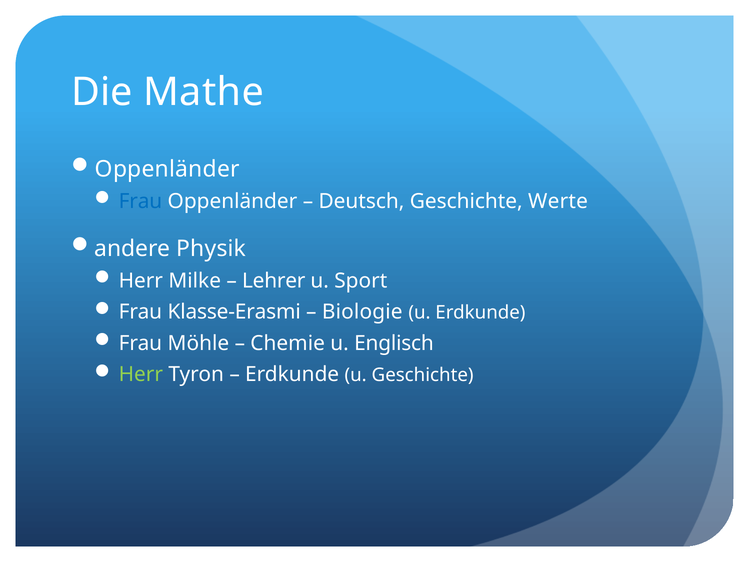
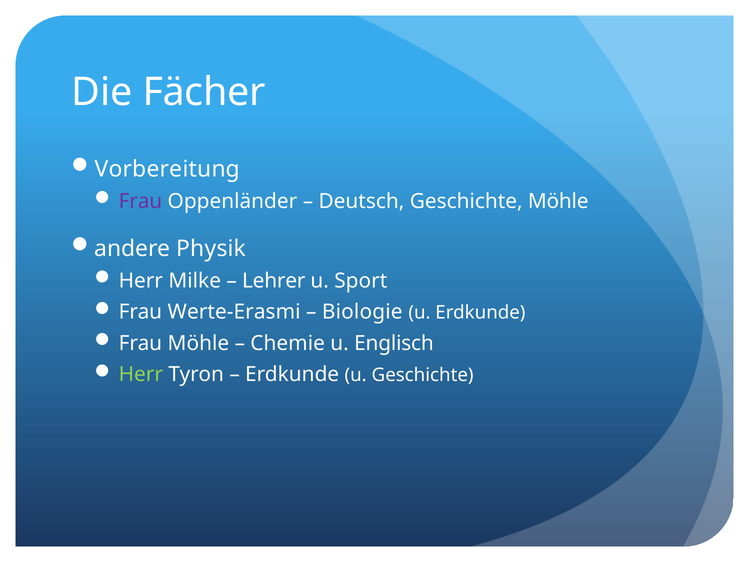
Mathe: Mathe -> Fächer (204, 92)
Oppenländer: Oppenländer -> Vorbereitung (167, 169)
Frau colour: blue -> purple (140, 201)
Geschichte Werte: Werte -> Möhle (558, 201)
Klasse-Erasmi: Klasse-Erasmi -> Werte-Erasmi (234, 312)
